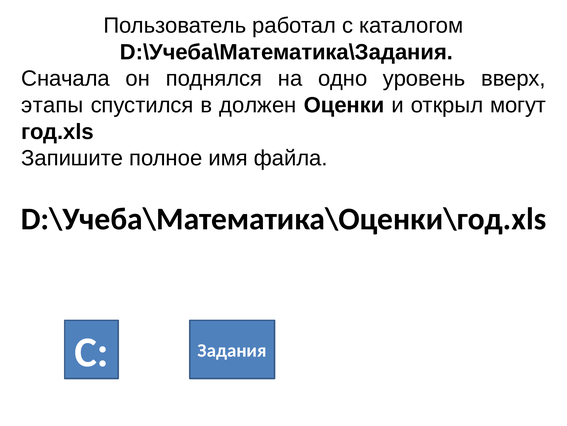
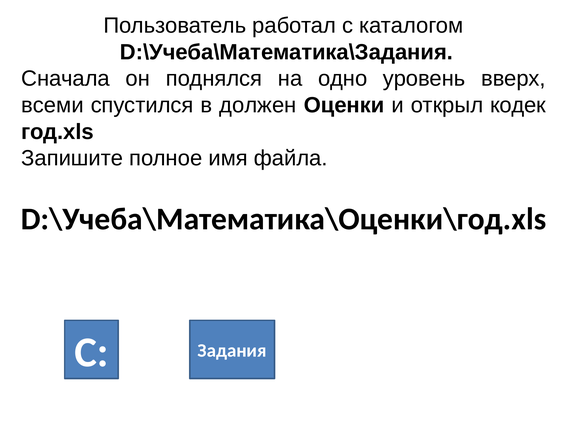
этапы: этапы -> всеми (52, 105)
могут: могут -> кодек (518, 105)
